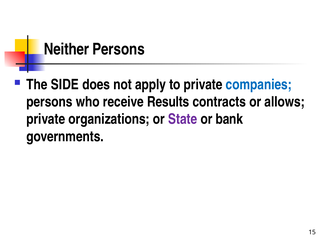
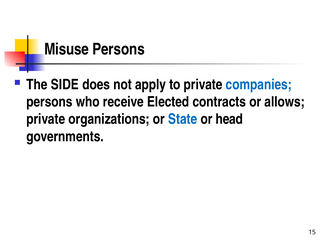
Neither: Neither -> Misuse (67, 49)
Results: Results -> Elected (168, 102)
State colour: purple -> blue (183, 119)
bank: bank -> head (229, 119)
